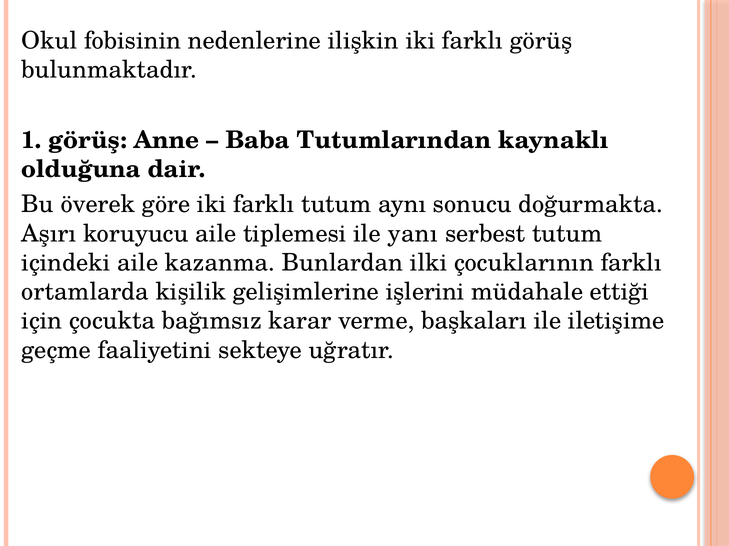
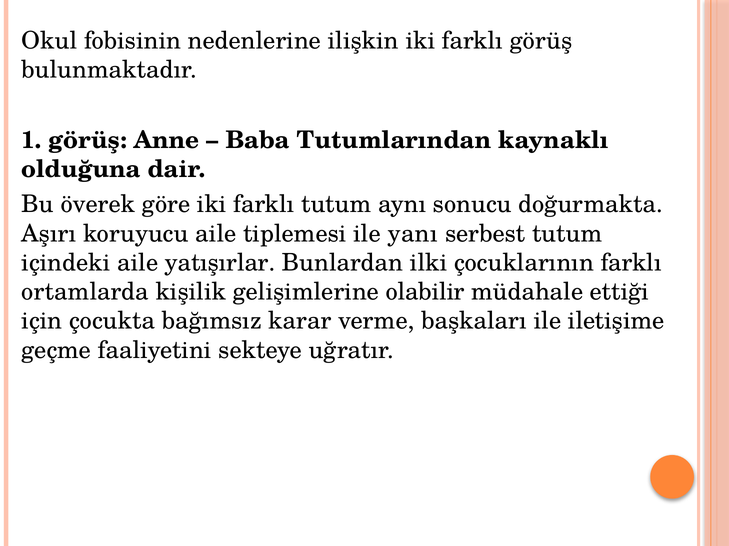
kazanma: kazanma -> yatışırlar (220, 263)
işlerini: işlerini -> olabilir (425, 292)
